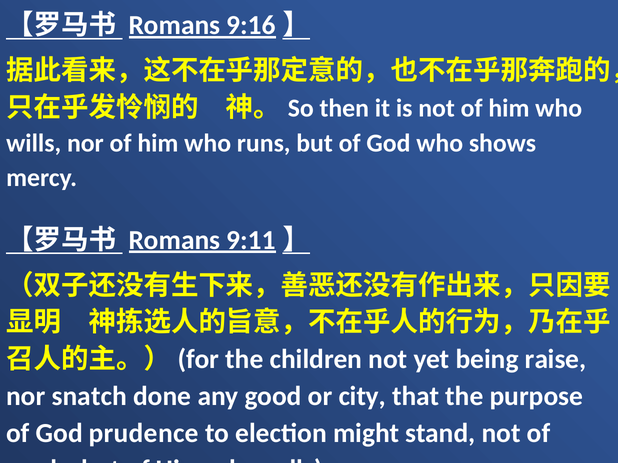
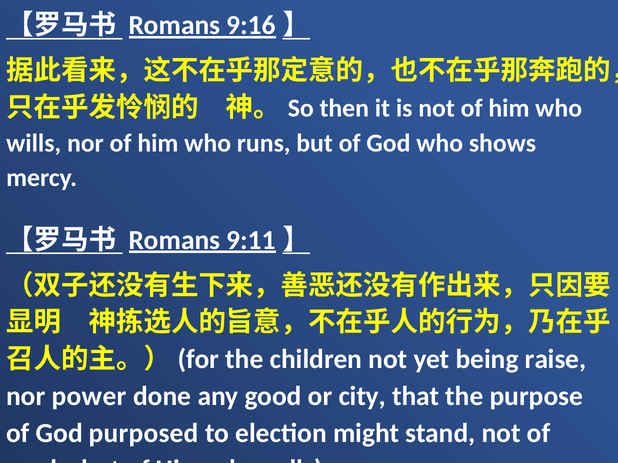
snatch: snatch -> power (89, 397)
prudence: prudence -> purposed (144, 433)
